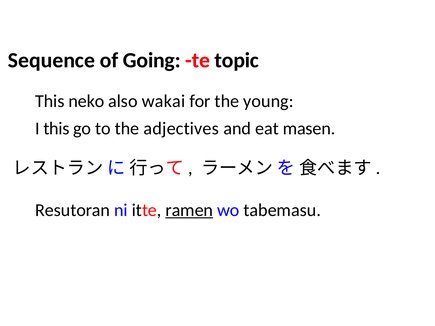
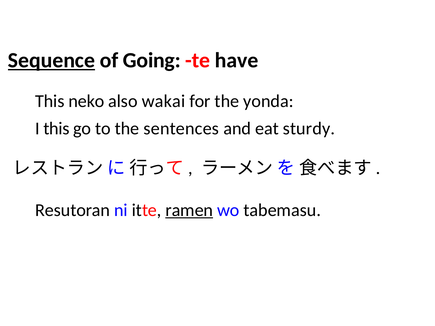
Sequence underline: none -> present (51, 60)
topic: topic -> have (237, 60)
young: young -> yonda (268, 101)
adjectives: adjectives -> sentences (181, 129)
masen: masen -> sturdy (309, 129)
